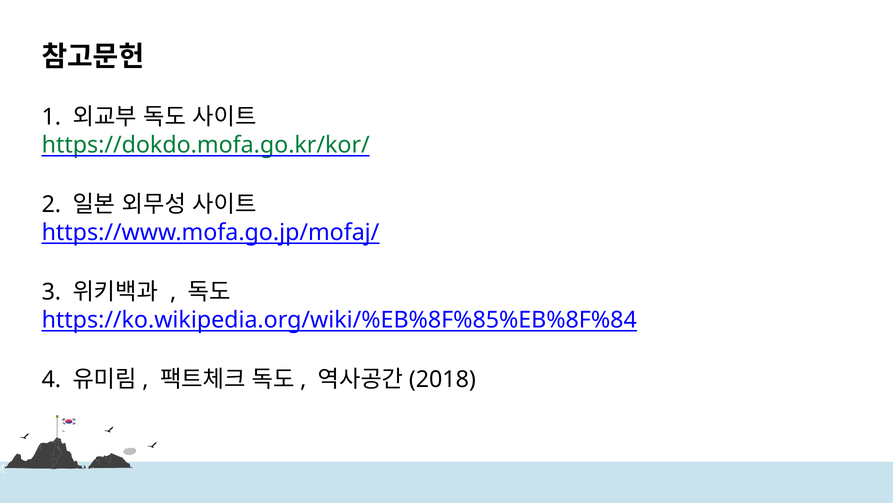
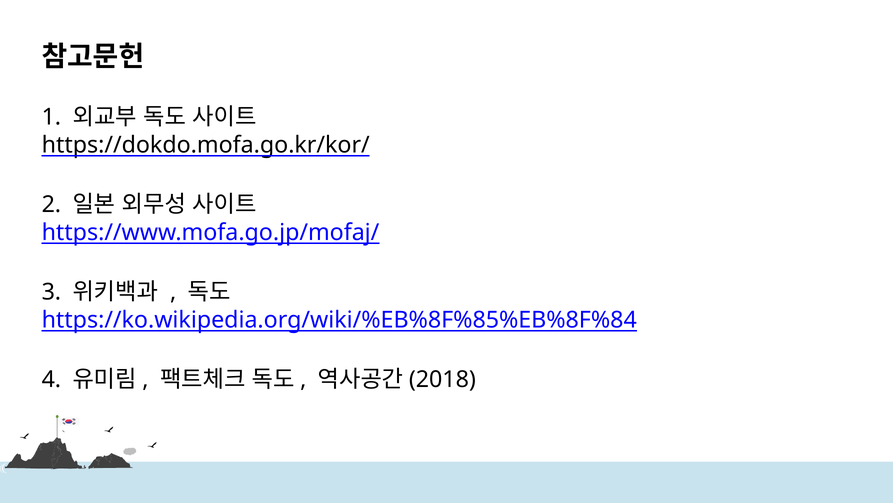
https://dokdo.mofa.go.kr/kor/ colour: green -> black (206, 145)
